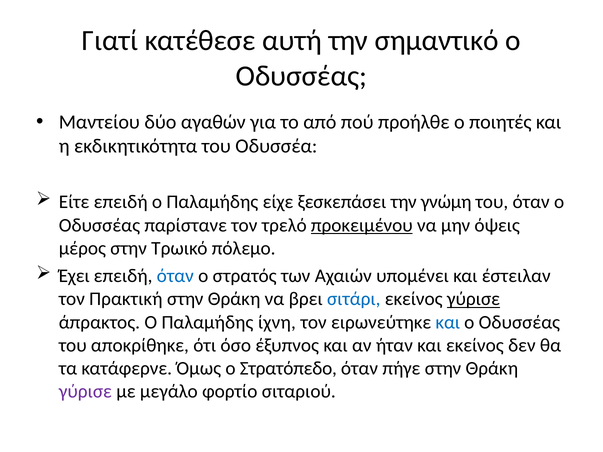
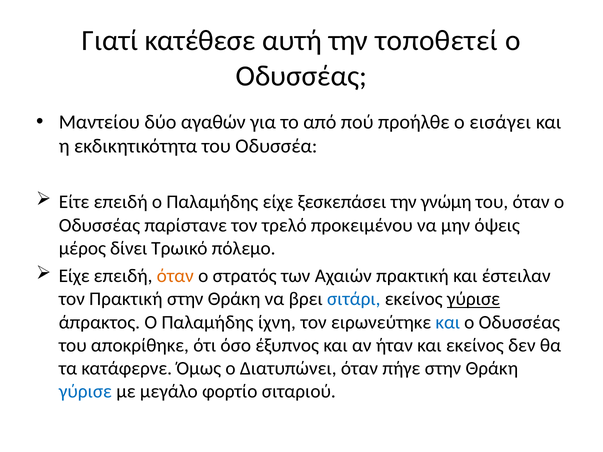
σημαντικό: σημαντικό -> τοποθετεί (437, 41)
ποιητές: ποιητές -> εισάγει (500, 122)
προκειμένου underline: present -> none (362, 225)
μέρος στην: στην -> δίνει (129, 248)
Έχει: Έχει -> Είχε (74, 276)
όταν colour: blue -> orange (175, 276)
Αχαιών υπομένει: υπομένει -> πρακτική (412, 276)
Στρατόπεδο: Στρατόπεδο -> Διατυπώνει (288, 369)
γύρισε colour: purple -> blue (85, 392)
